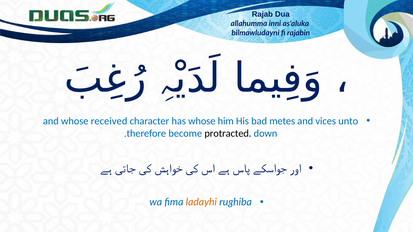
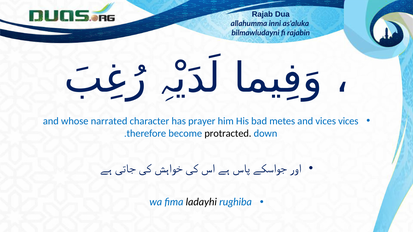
received: received -> narrated (109, 121)
has whose: whose -> prayer (202, 121)
vices unto: unto -> vices (348, 121)
ladayhi colour: orange -> black (201, 202)
